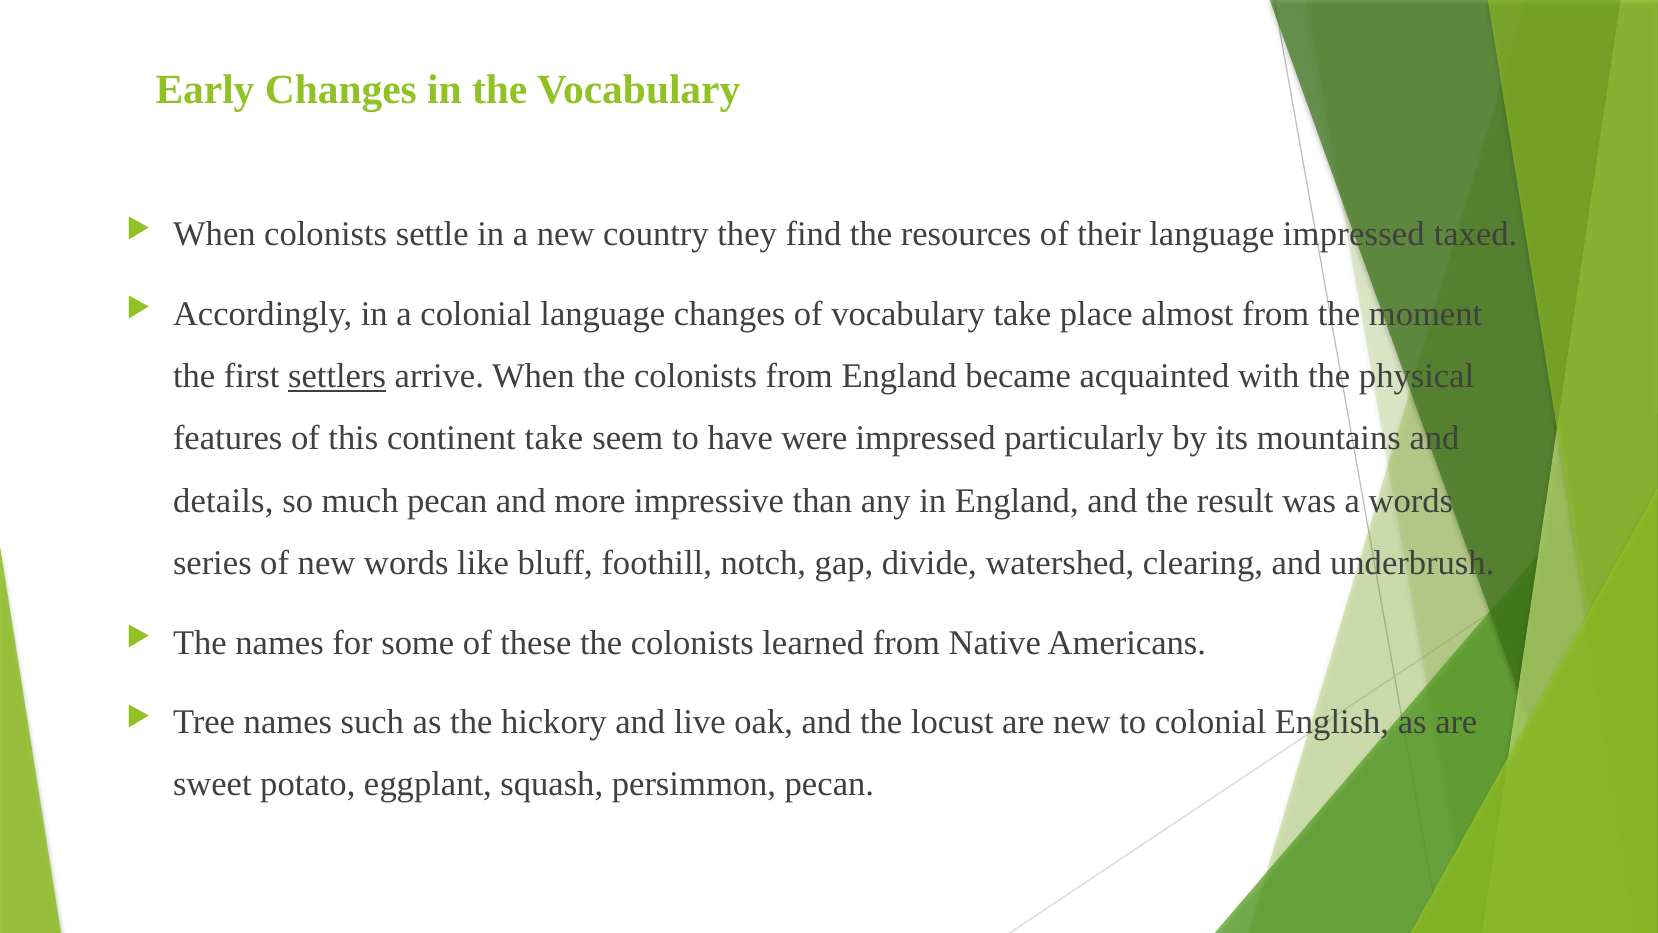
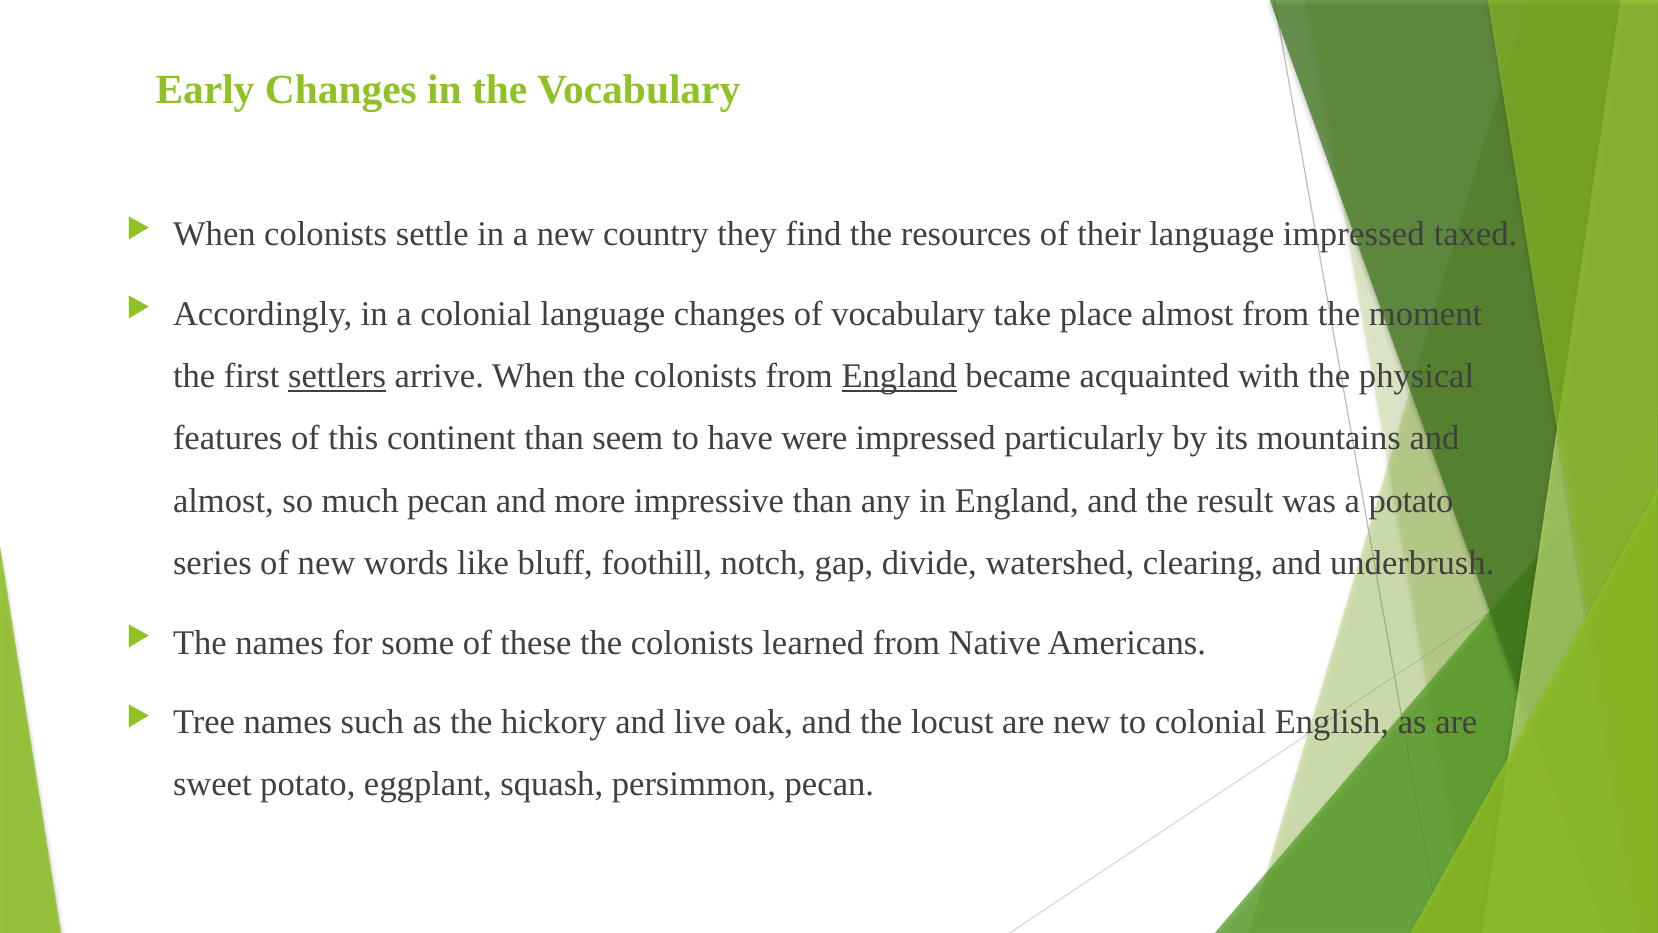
England underline: none -> present (899, 376)
continent take: take -> than (554, 438)
details: details -> almost (223, 501)
a words: words -> potato (1411, 501)
